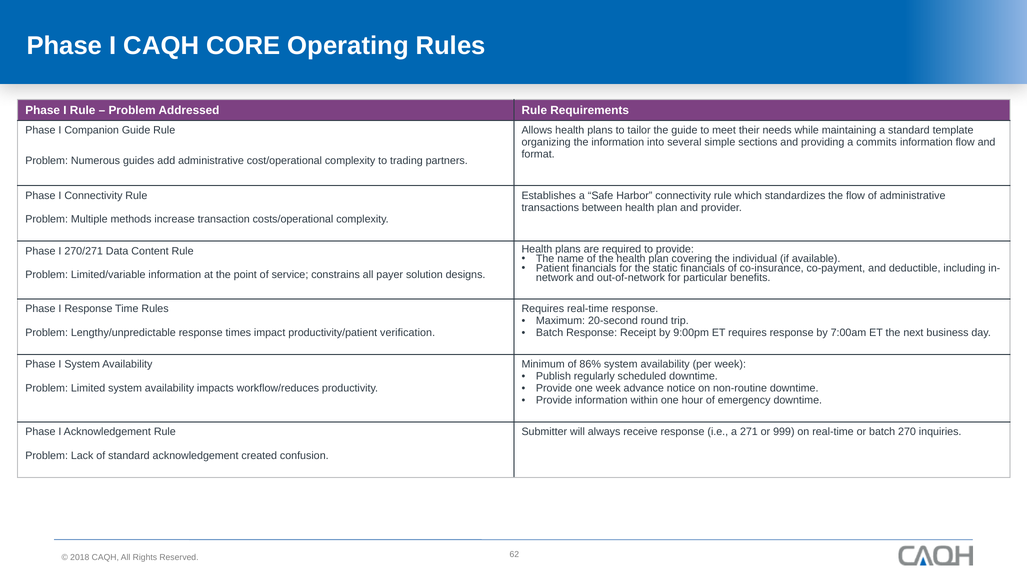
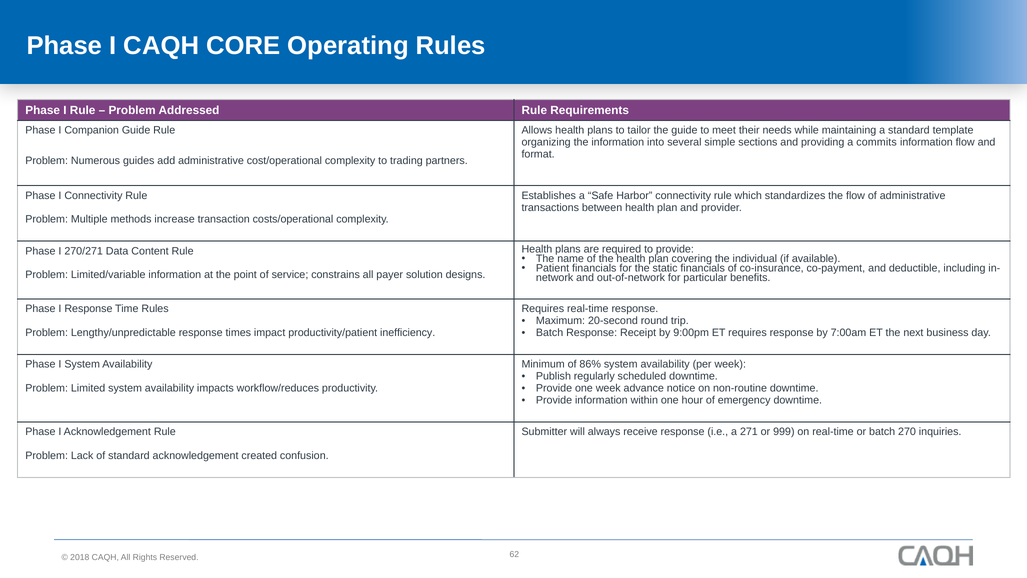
verification: verification -> inefficiency (408, 333)
